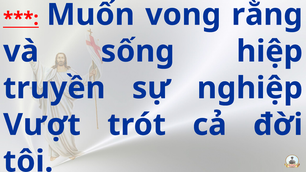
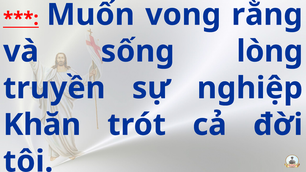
hiệp: hiệp -> lòng (270, 51)
Vượt: Vượt -> Khăn (42, 125)
